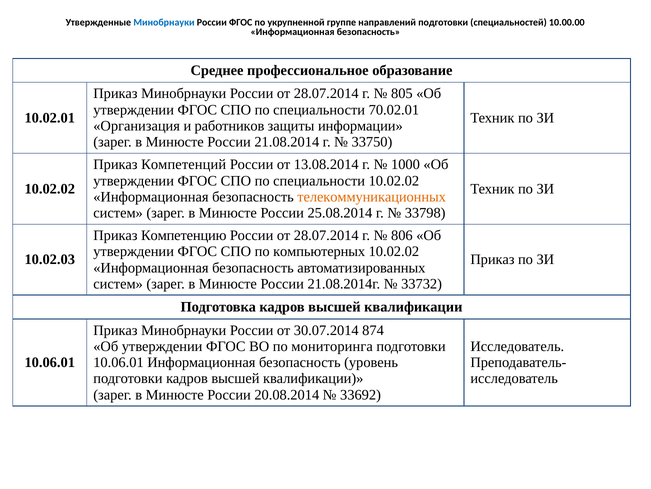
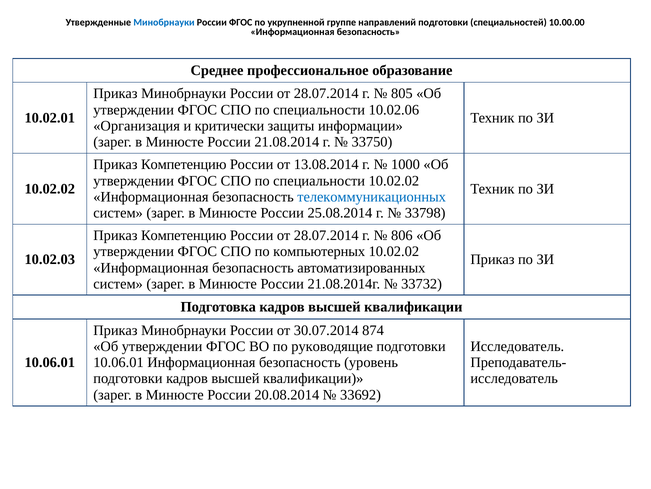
70.02.01: 70.02.01 -> 10.02.06 (394, 110)
работников: работников -> критически (229, 126)
Компетенций: Компетенций -> Компетенцию (184, 164)
телекоммуникационных colour: orange -> blue (372, 197)
мониторинга: мониторинга -> руководящие (332, 346)
